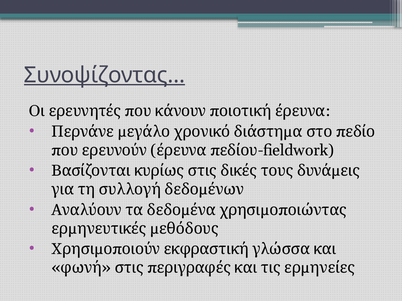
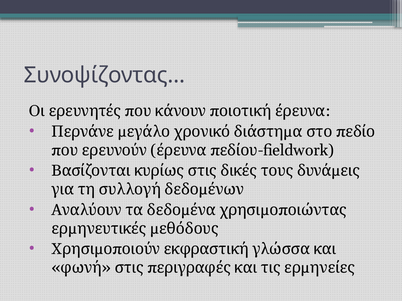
Συνοψίζοντας… underline: present -> none (105, 75)
